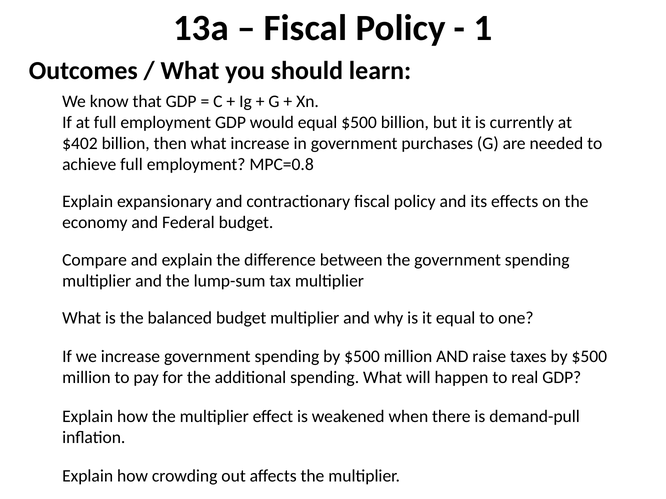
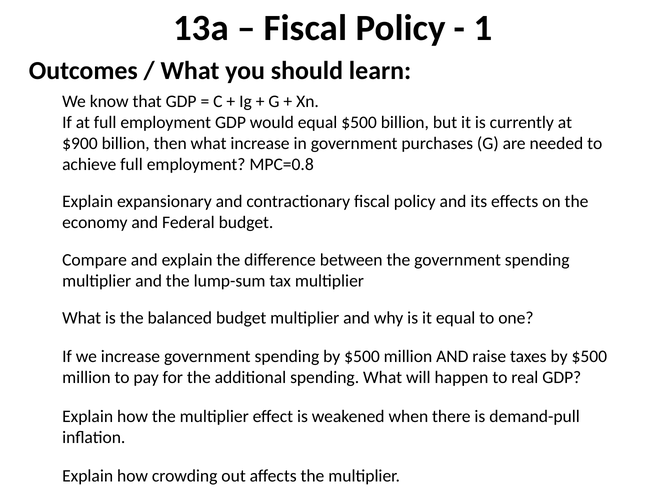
$402: $402 -> $900 (80, 144)
